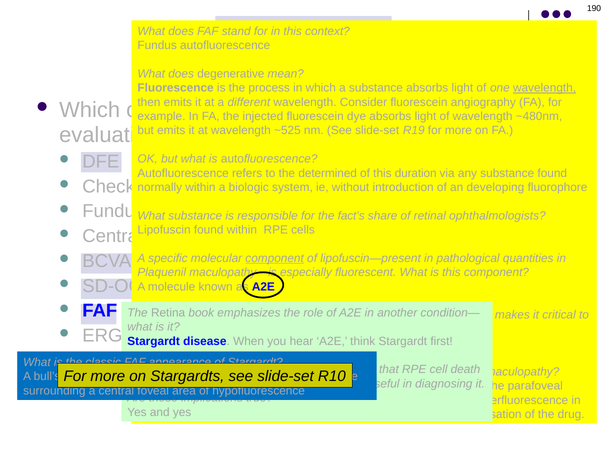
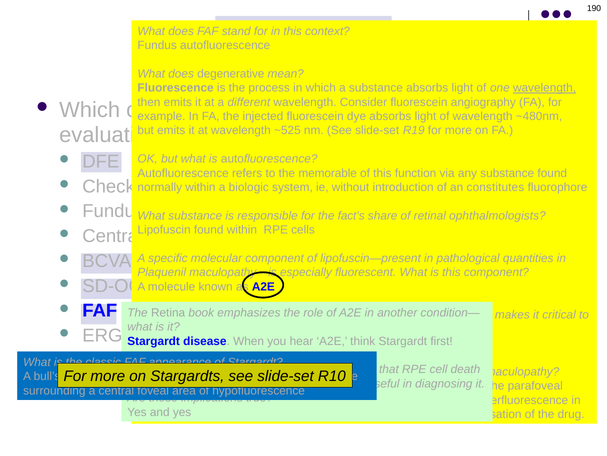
determined: determined -> memorable (328, 173)
duration: duration -> function (416, 173)
developing: developing -> constitutes (495, 187)
component underline: present -> none (275, 258)
